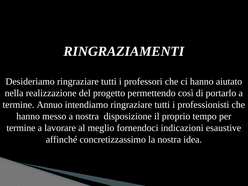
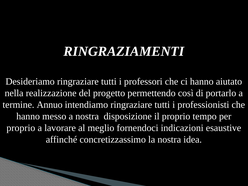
termine: termine -> proprio (21, 128)
